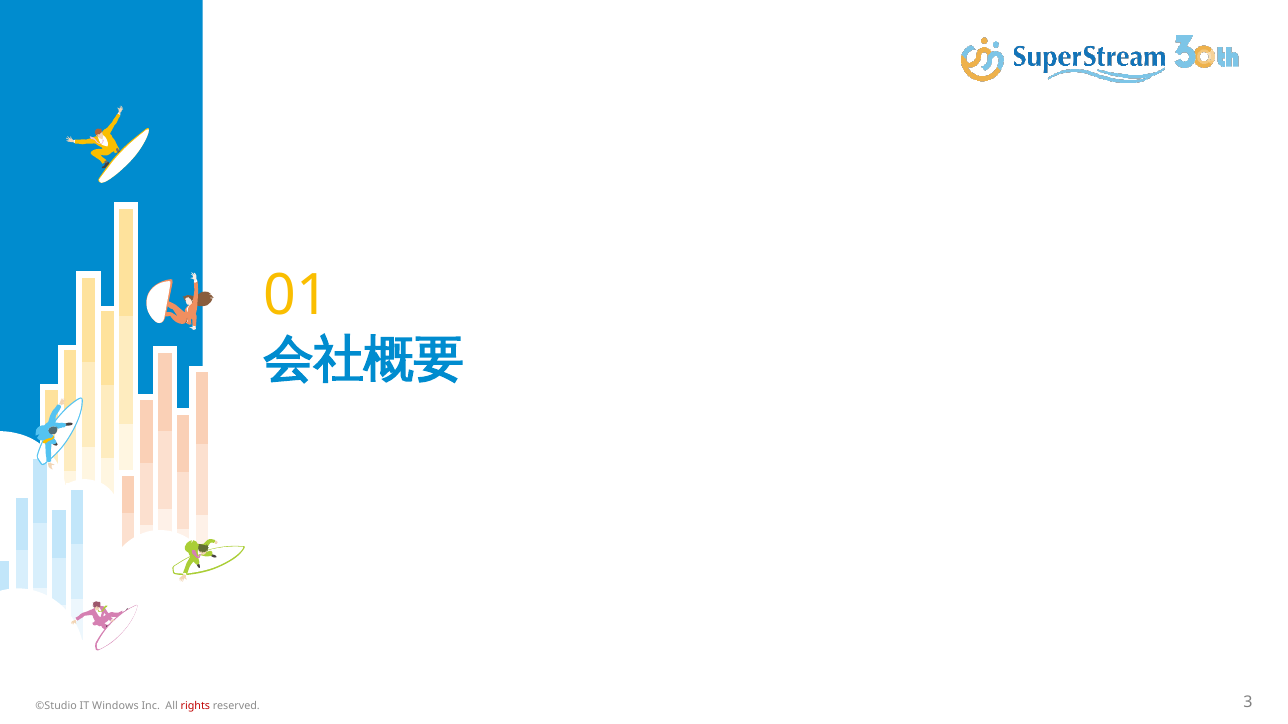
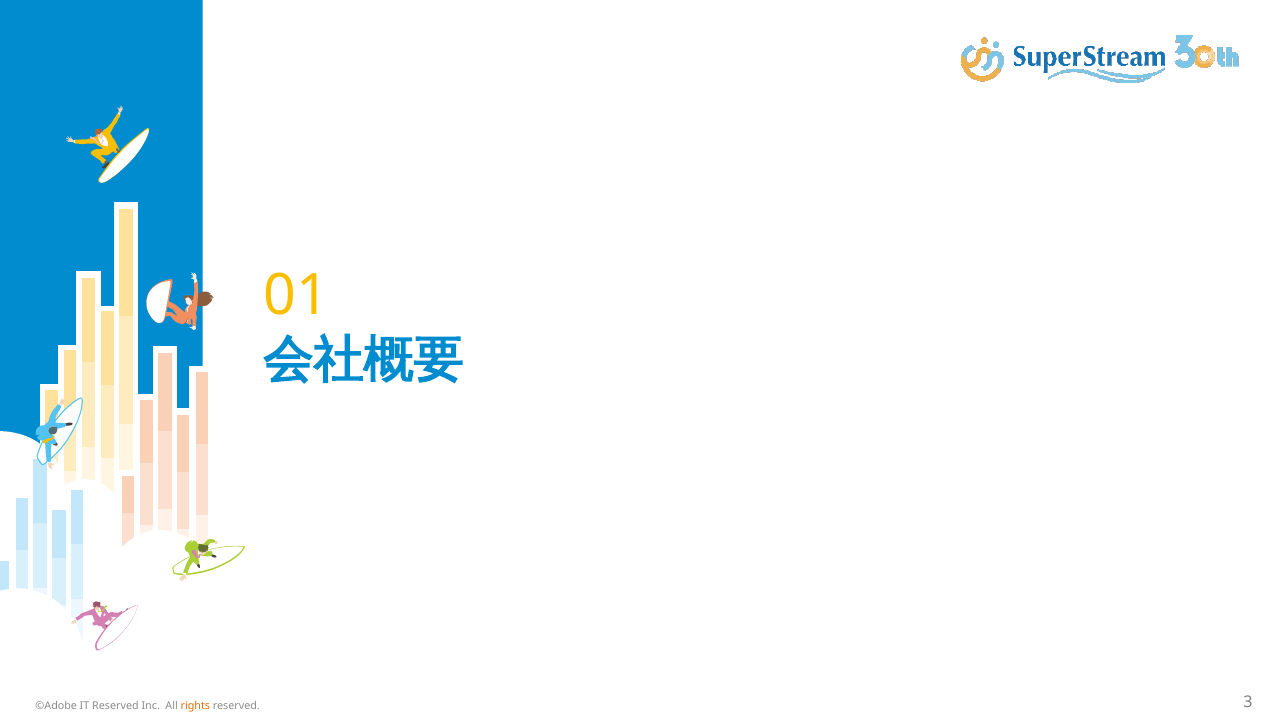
©Studio: ©Studio -> ©Adobe (56, 706)
IT Windows: Windows -> Reserved (116, 706)
rights colour: red -> orange (195, 706)
